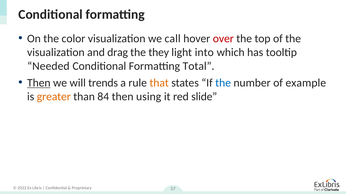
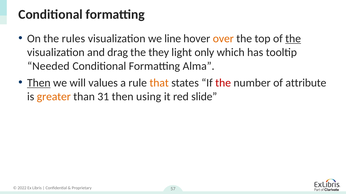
color: color -> rules (73, 39)
call: call -> line (173, 39)
over colour: red -> orange (223, 39)
the underline: none -> present (293, 39)
into: into -> only (204, 52)
Total: Total -> Alma (199, 66)
trends: trends -> values (103, 83)
the colour: blue -> red (223, 83)
example: example -> attribute (306, 83)
84: 84 -> 31 (103, 97)
